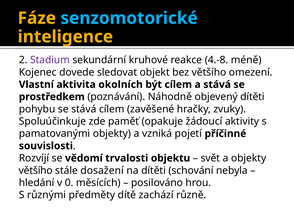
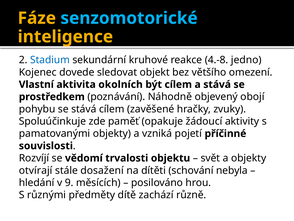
Stadium colour: purple -> blue (50, 60)
méně: méně -> jedno (246, 60)
objevený dítěti: dítěti -> obojí (252, 97)
většího: většího -> otvírají (36, 170)
0: 0 -> 9 (69, 182)
